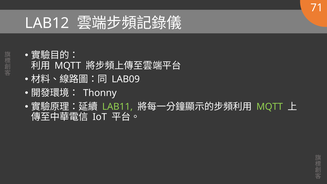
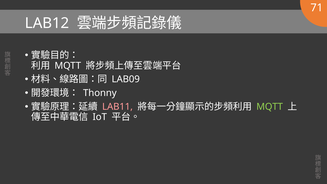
LAB11 colour: light green -> pink (117, 107)
